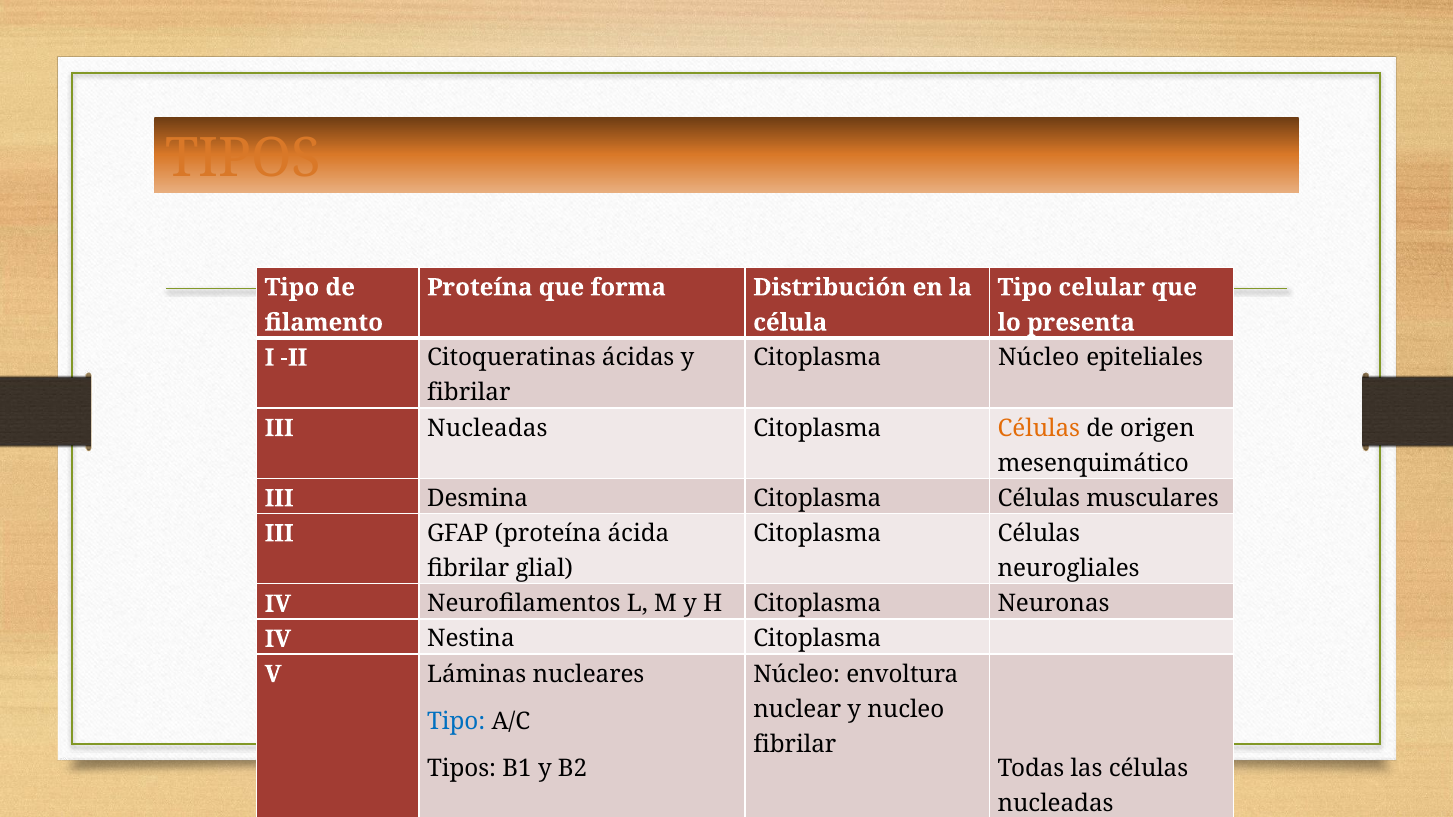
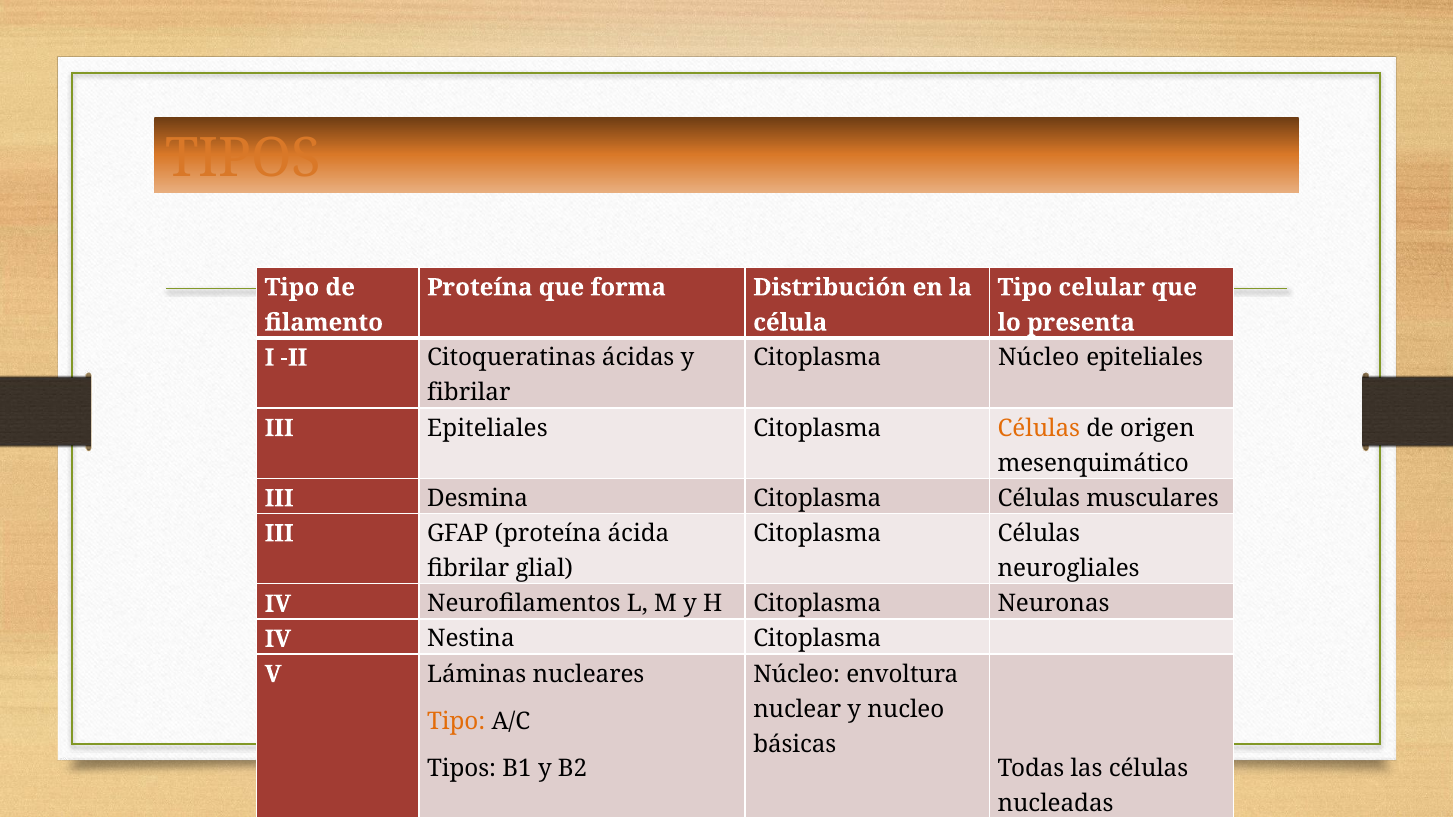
III Nucleadas: Nucleadas -> Epiteliales (487, 428)
Tipo colour: blue -> orange (456, 722)
fibrilar: fibrilar -> básicas (795, 745)
